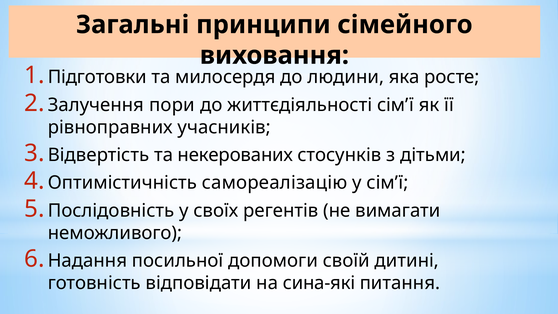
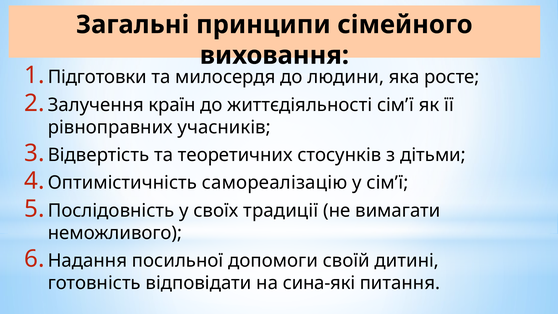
пори: пори -> країн (172, 105)
некерованих: некерованих -> теоретичних (235, 155)
регентів: регентів -> традиції (281, 211)
